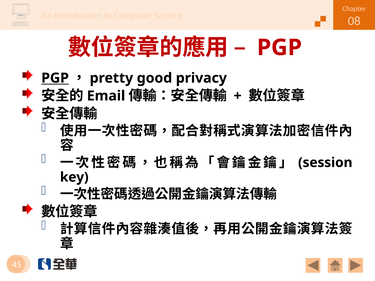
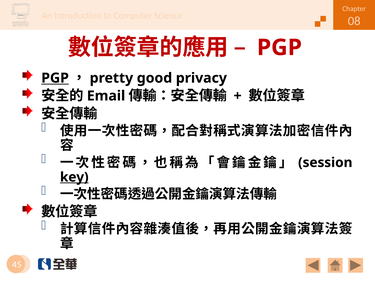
key underline: none -> present (74, 177)
